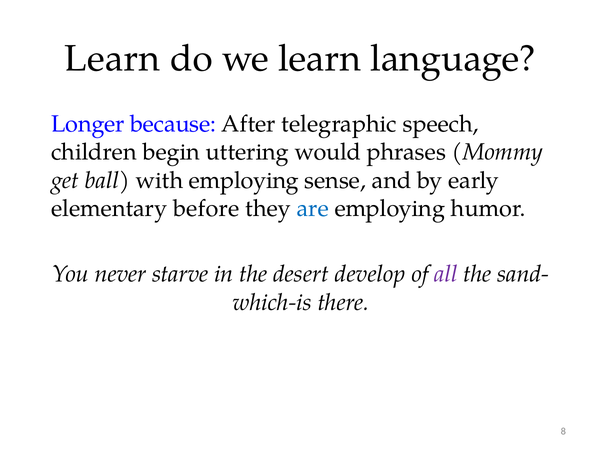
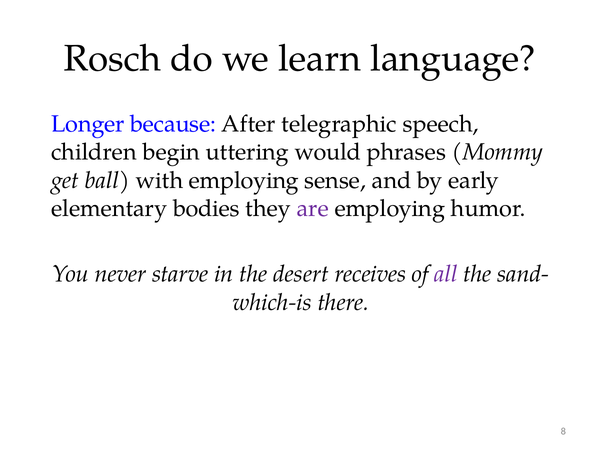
Learn: Learn -> Rosch (113, 58)
before: before -> bodies (207, 208)
are colour: blue -> purple (313, 208)
develop: develop -> receives (370, 274)
